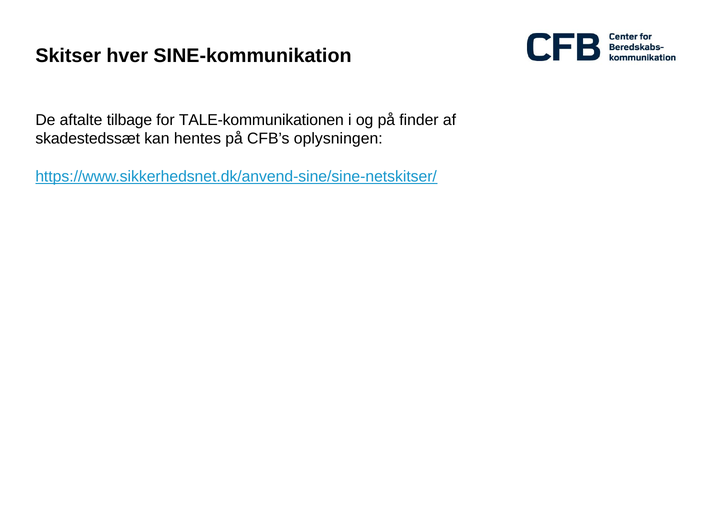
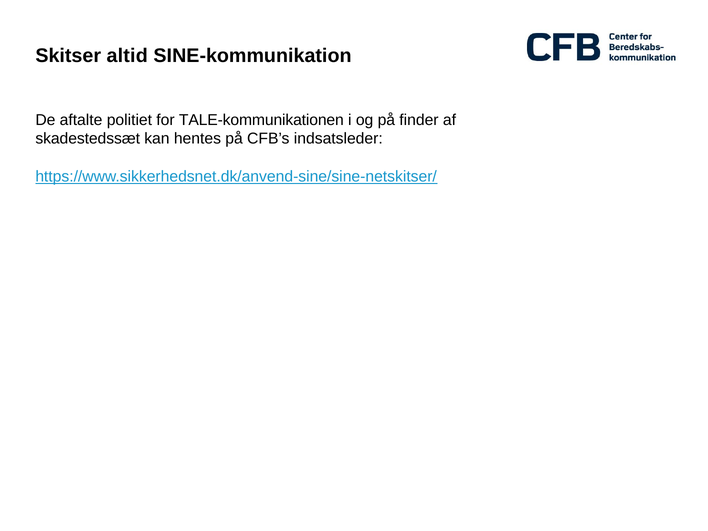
hver: hver -> altid (127, 56)
tilbage: tilbage -> politiet (129, 120)
oplysningen: oplysningen -> indsatsleder (338, 139)
